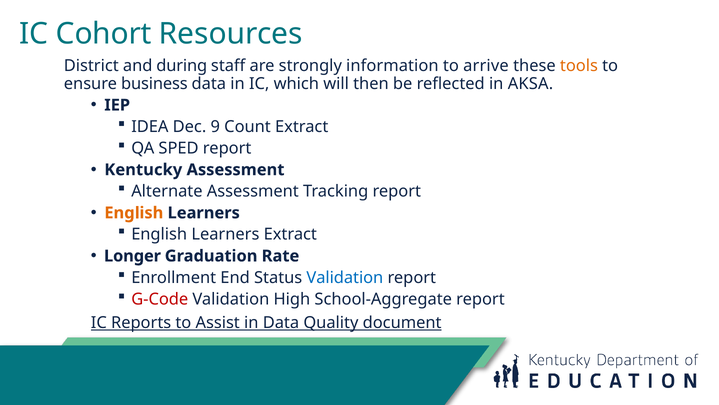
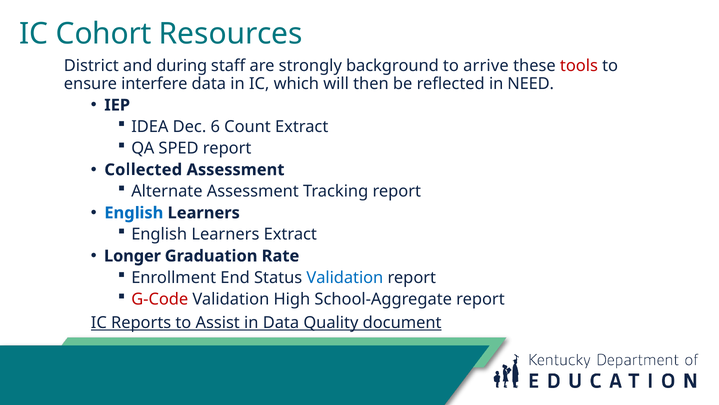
information: information -> background (392, 66)
tools colour: orange -> red (579, 66)
business: business -> interfere (154, 83)
AKSA: AKSA -> NEED (531, 83)
9: 9 -> 6 (215, 127)
Kentucky: Kentucky -> Collected (143, 170)
English colour: orange -> blue (134, 213)
